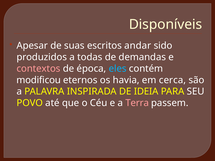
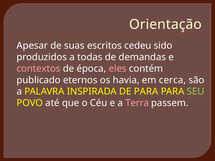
Disponíveis: Disponíveis -> Orientação (165, 24)
andar: andar -> cedeu (138, 46)
eles colour: light blue -> pink (118, 69)
modificou: modificou -> publicado (39, 80)
DE IDEIA: IDEIA -> PARA (146, 92)
SEU colour: white -> light green (196, 92)
